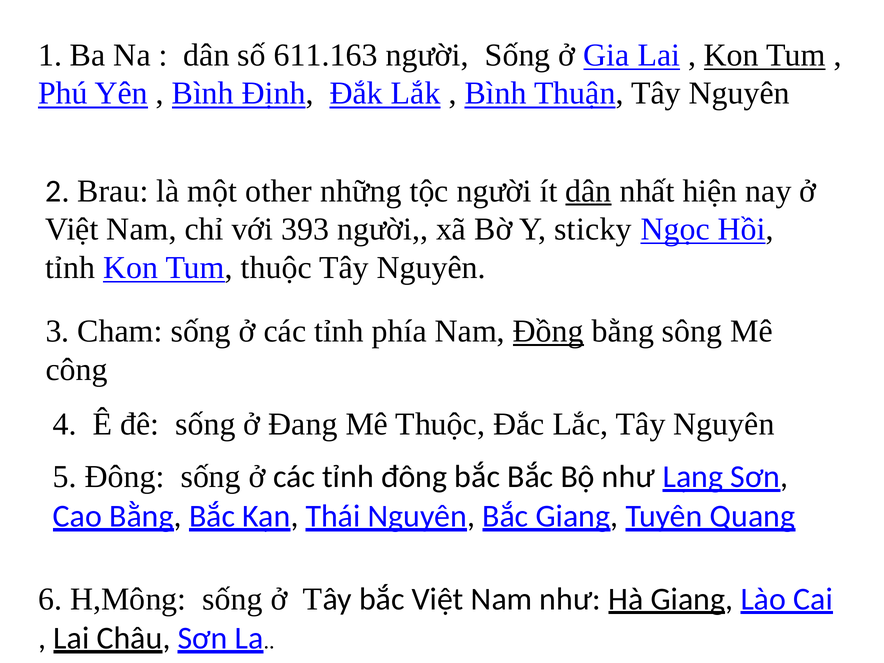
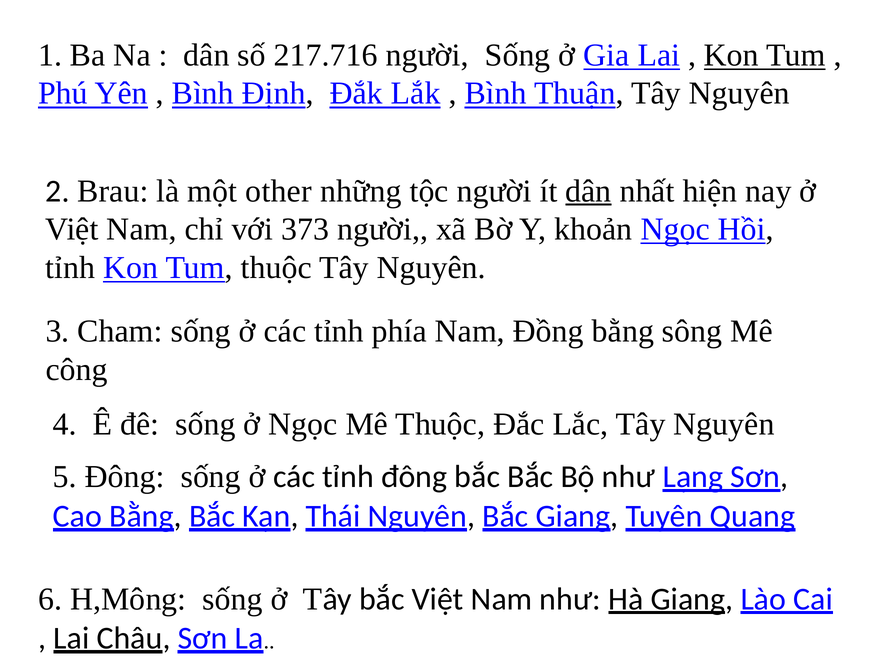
611.163: 611.163 -> 217.716 (326, 55)
393: 393 -> 373 (305, 229)
sticky: sticky -> khoản (593, 229)
Đồng underline: present -> none (548, 331)
ở Đang: Đang -> Ngọc (303, 424)
